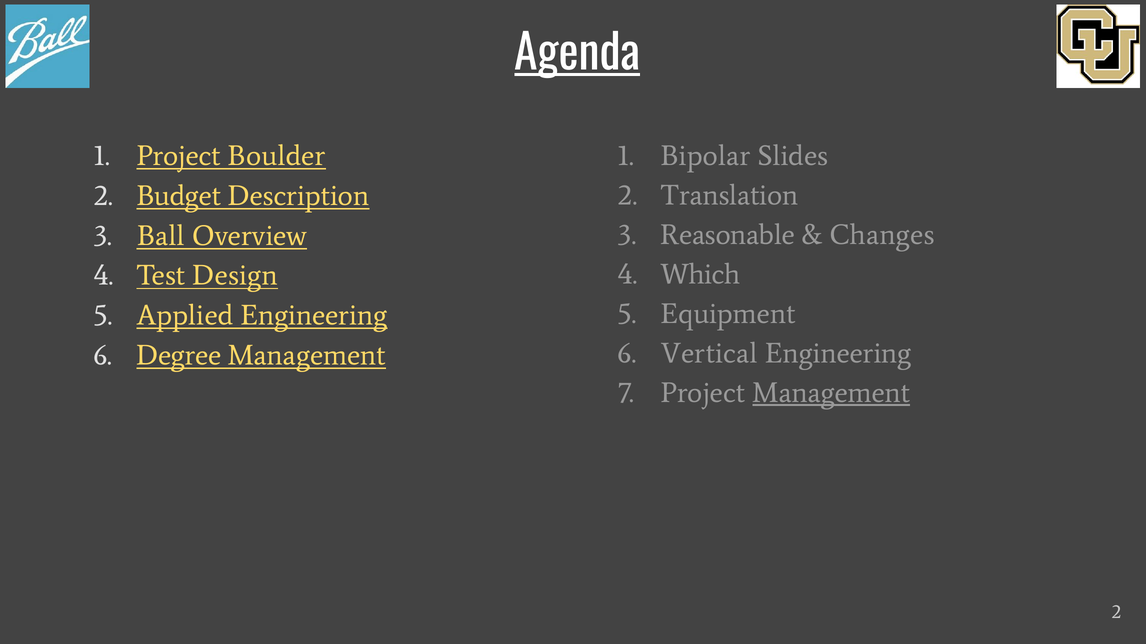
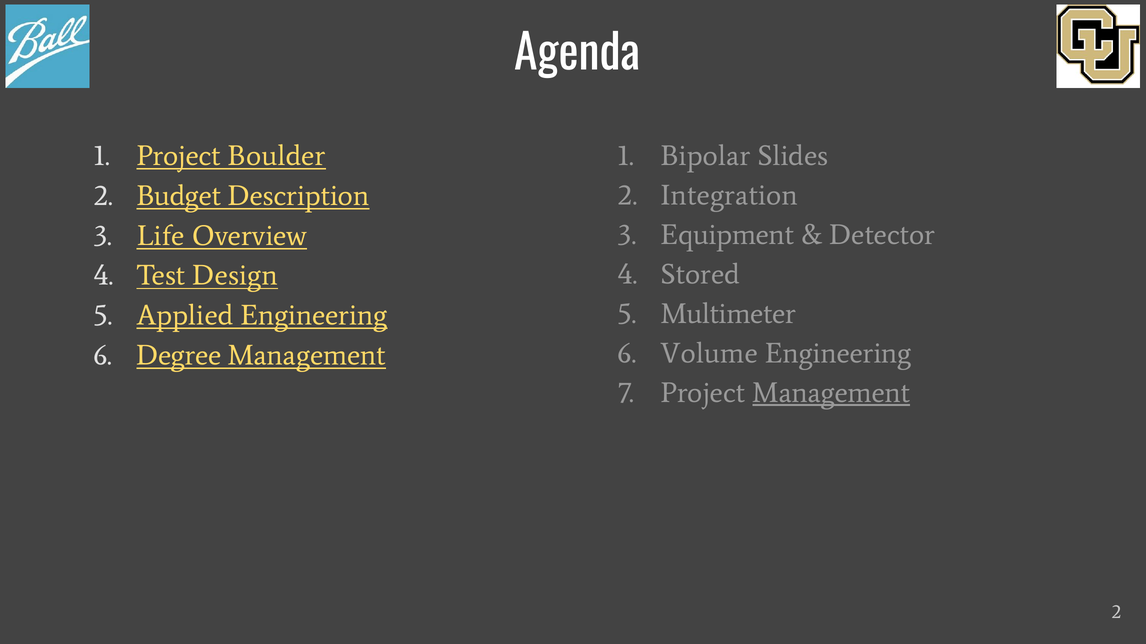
Agenda underline: present -> none (577, 54)
Translation: Translation -> Integration (729, 196)
Reasonable: Reasonable -> Equipment (727, 235)
Changes: Changes -> Detector (882, 235)
Ball: Ball -> Life (161, 236)
Which: Which -> Stored (700, 275)
Equipment: Equipment -> Multimeter (728, 314)
Vertical: Vertical -> Volume (709, 354)
